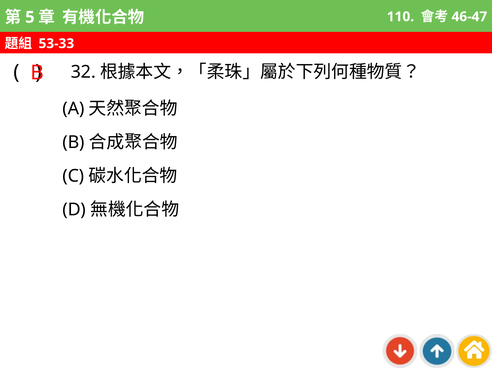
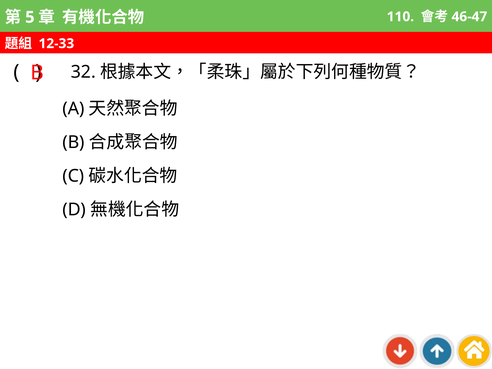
53-33: 53-33 -> 12-33 (56, 44)
